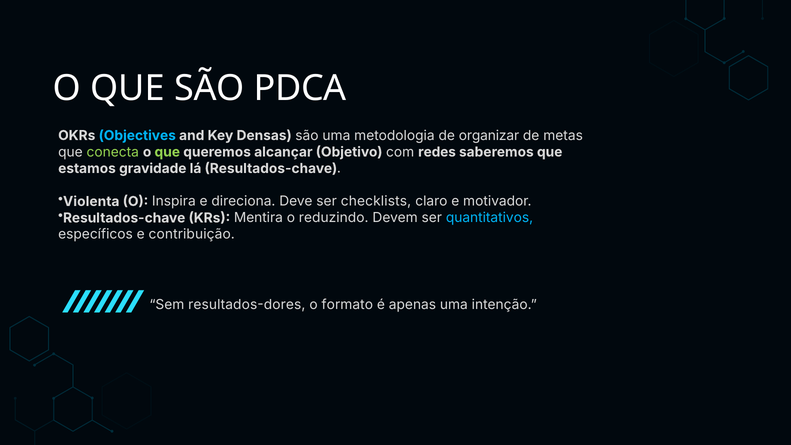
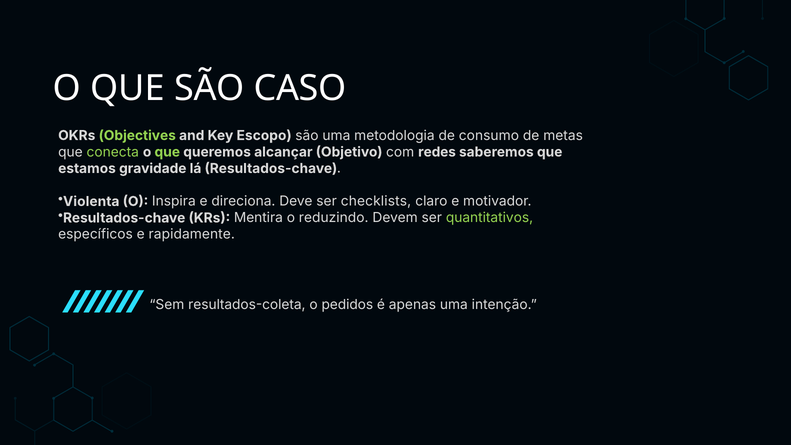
PDCA: PDCA -> CASO (300, 88)
Objectives colour: light blue -> light green (137, 135)
Densas: Densas -> Escopo (264, 135)
organizar: organizar -> consumo (489, 135)
quantitativos colour: light blue -> light green (489, 218)
contribuição: contribuição -> rapidamente (192, 234)
resultados-dores: resultados-dores -> resultados-coleta (247, 305)
formato: formato -> pedidos (347, 305)
